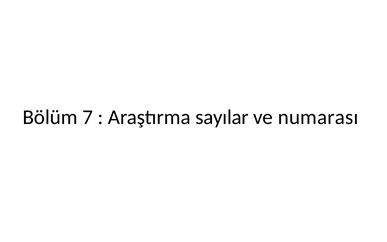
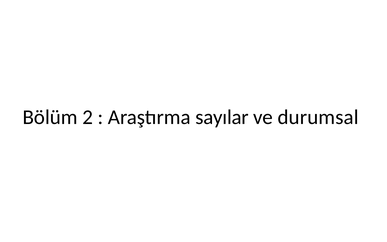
7: 7 -> 2 (88, 117)
numarası: numarası -> durumsal (318, 117)
